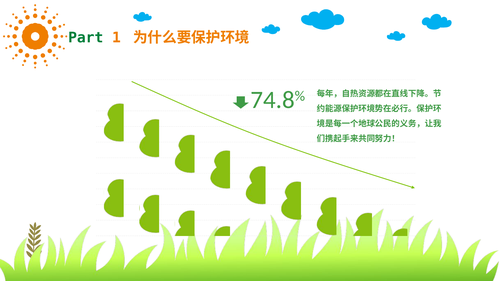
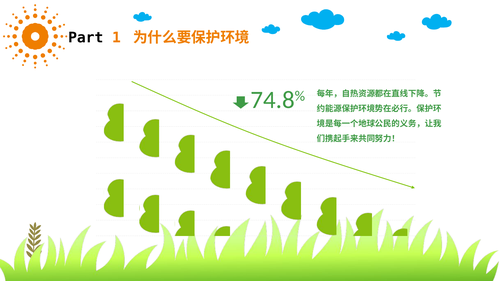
Part colour: green -> black (86, 38)
